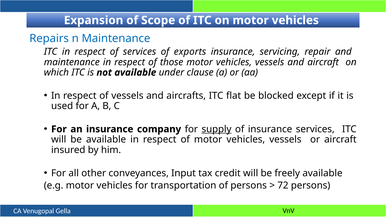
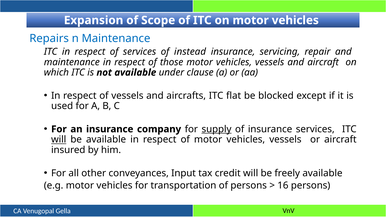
exports: exports -> instead (190, 52)
will underline: none -> present (59, 140)
72: 72 -> 16 (283, 186)
